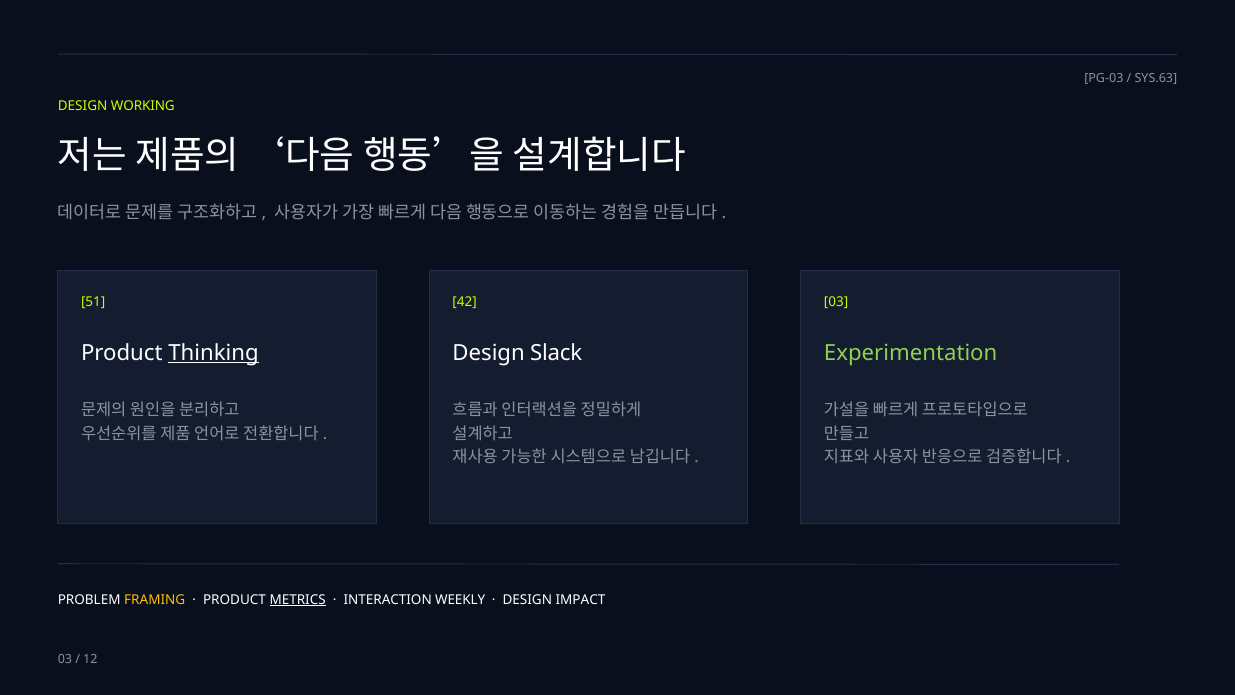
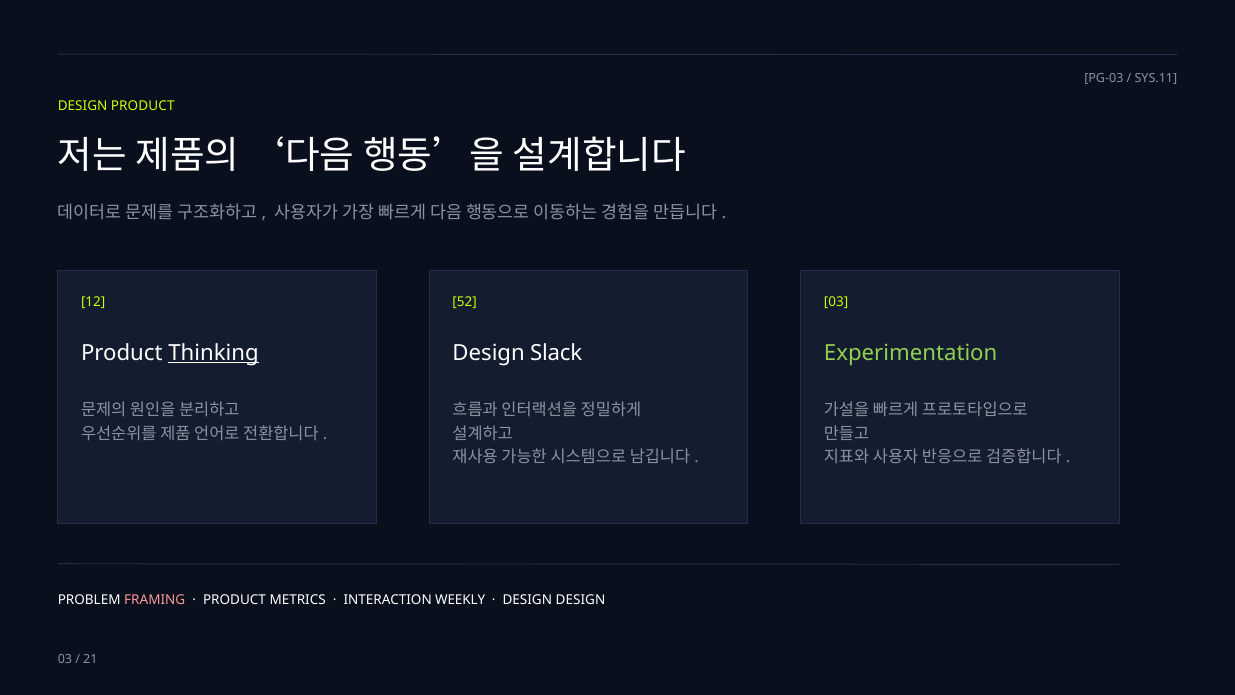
SYS.63: SYS.63 -> SYS.11 (1156, 78)
DESIGN WORKING: WORKING -> PRODUCT (143, 106)
51: 51 -> 12 (93, 302)
42: 42 -> 52 (465, 302)
FRAMING colour: yellow -> pink (155, 600)
METRICS underline: present -> none (298, 600)
DESIGN IMPACT: IMPACT -> DESIGN (580, 600)
12: 12 -> 21 (90, 659)
